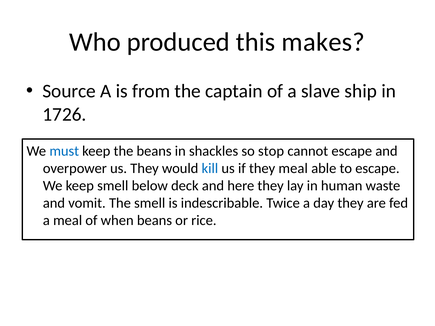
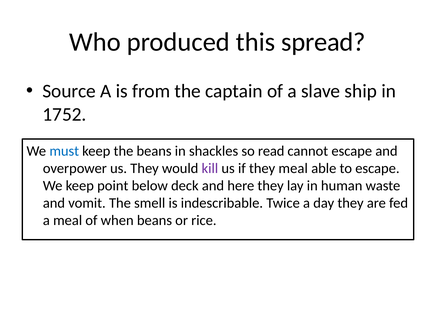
makes: makes -> spread (323, 42)
1726: 1726 -> 1752 (64, 114)
stop: stop -> read (271, 151)
kill colour: blue -> purple (210, 168)
keep smell: smell -> point (113, 186)
